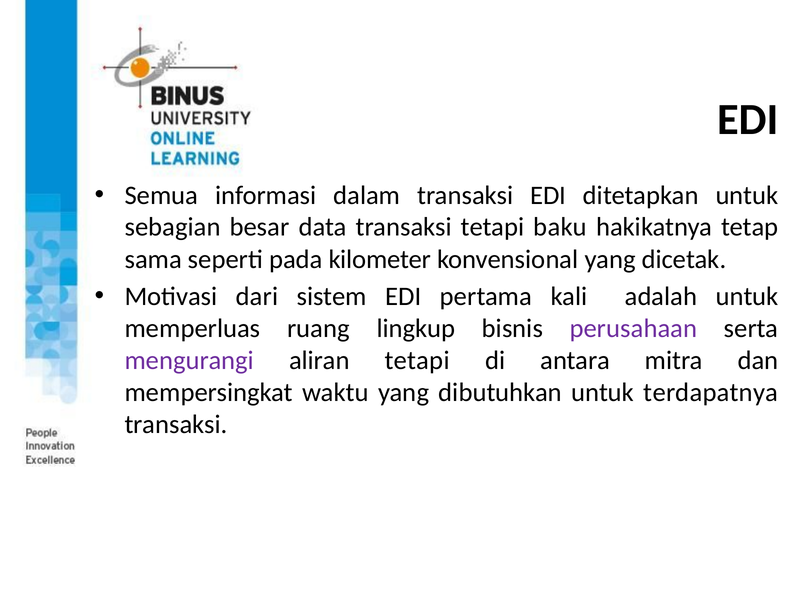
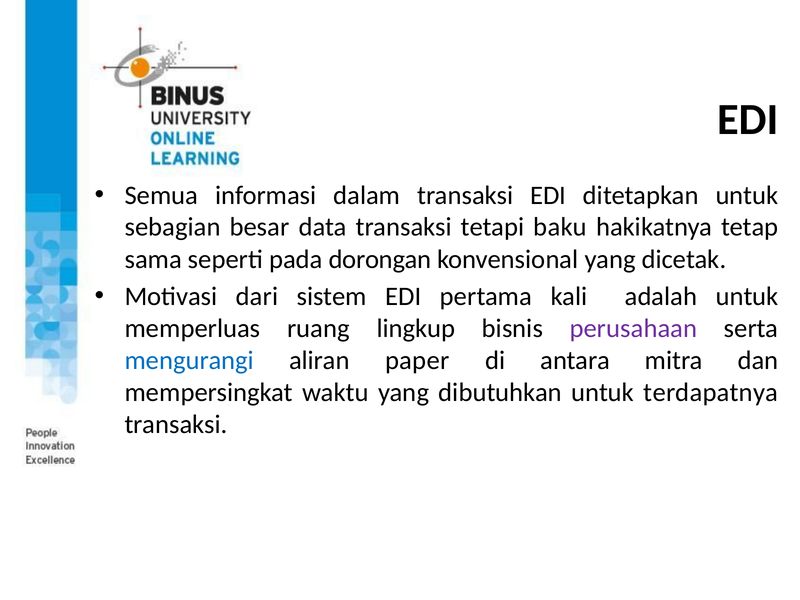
kilometer: kilometer -> dorongan (380, 259)
mengurangi colour: purple -> blue (189, 361)
aliran tetapi: tetapi -> paper (417, 361)
